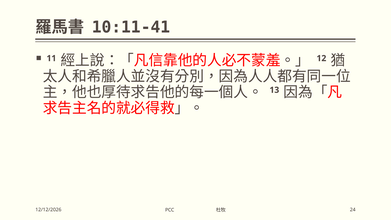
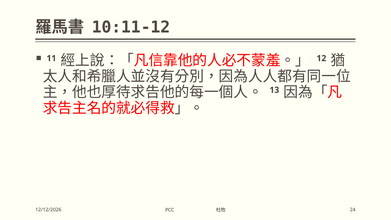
10:11-41: 10:11-41 -> 10:11-12 (131, 27)
